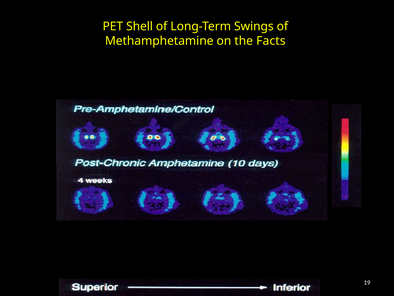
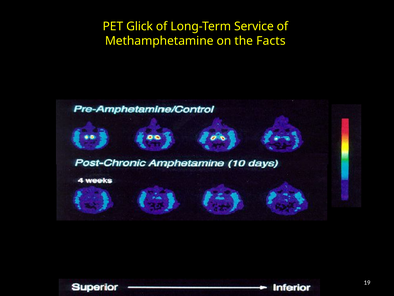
Shell: Shell -> Glick (140, 26)
Swings: Swings -> Service (254, 26)
